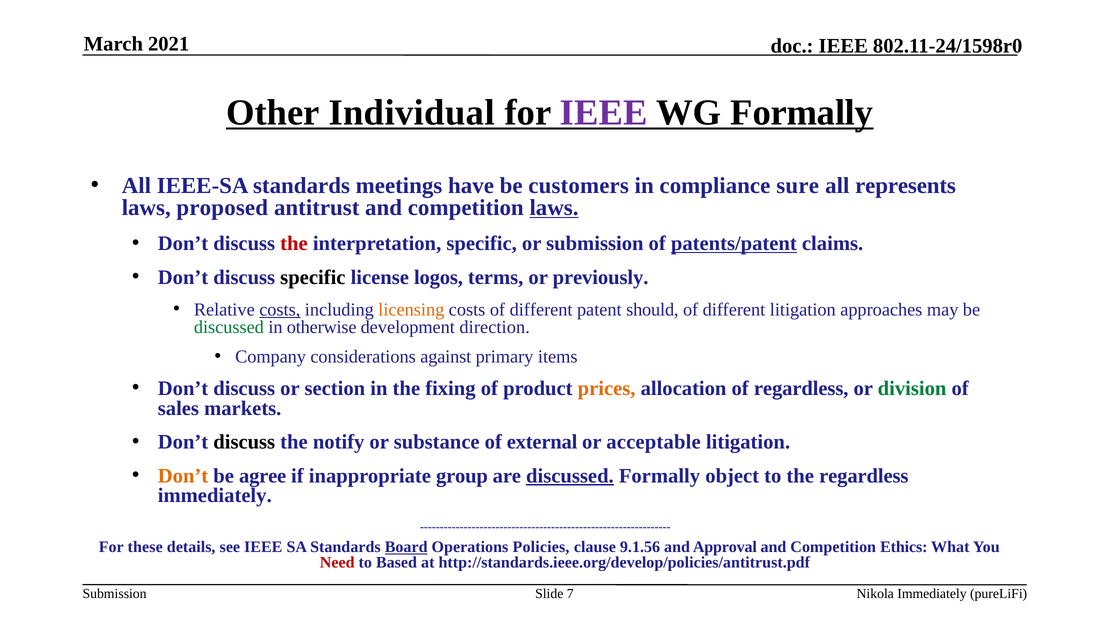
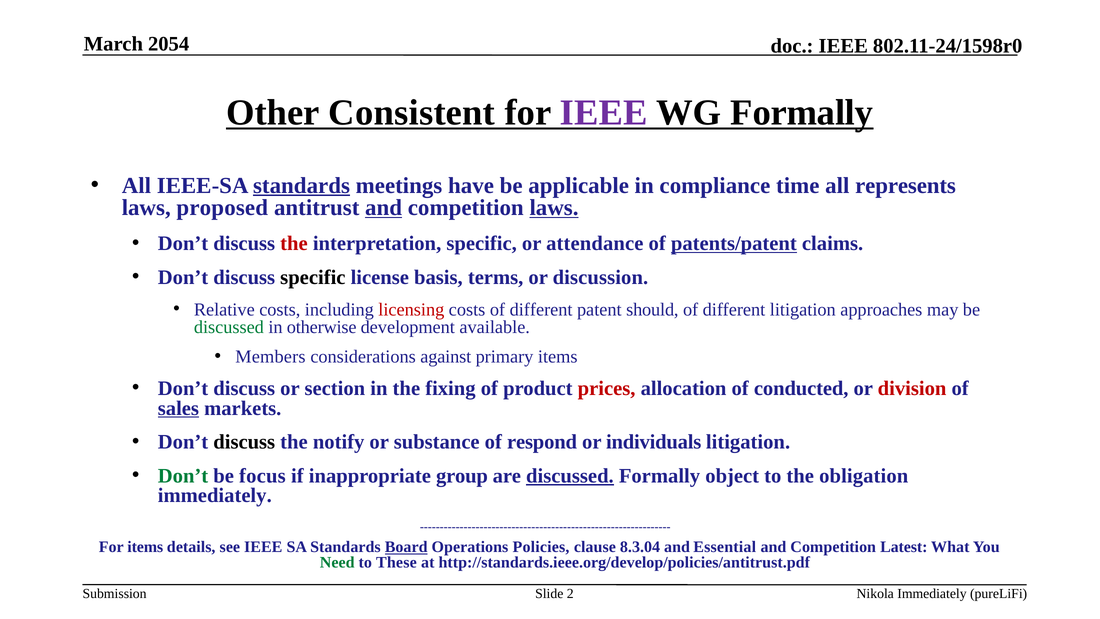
2021: 2021 -> 2054 (169, 44)
Individual: Individual -> Consistent (412, 112)
standards underline: none -> present (302, 185)
customers: customers -> applicable (579, 185)
sure: sure -> time (798, 185)
and underline: none -> present (384, 208)
or submission: submission -> attendance (595, 243)
logos: logos -> basis (438, 277)
previously: previously -> discussion (600, 277)
costs underline: present -> none (280, 309)
licensing colour: orange -> red (411, 309)
direction: direction -> available (495, 327)
Company: Company -> Members (270, 357)
prices colour: orange -> red (607, 388)
of regardless: regardless -> conducted (801, 388)
division colour: green -> red (912, 388)
sales underline: none -> present (178, 408)
external: external -> respond (542, 442)
acceptable: acceptable -> individuals (654, 442)
Don’t colour: orange -> green (183, 476)
agree: agree -> focus (262, 476)
the regardless: regardless -> obligation (864, 476)
For these: these -> items (145, 547)
9.1.56: 9.1.56 -> 8.3.04 (640, 547)
Approval: Approval -> Essential (725, 547)
Ethics: Ethics -> Latest (904, 547)
Need colour: red -> green (337, 562)
Based: Based -> These (396, 562)
7: 7 -> 2 (570, 593)
